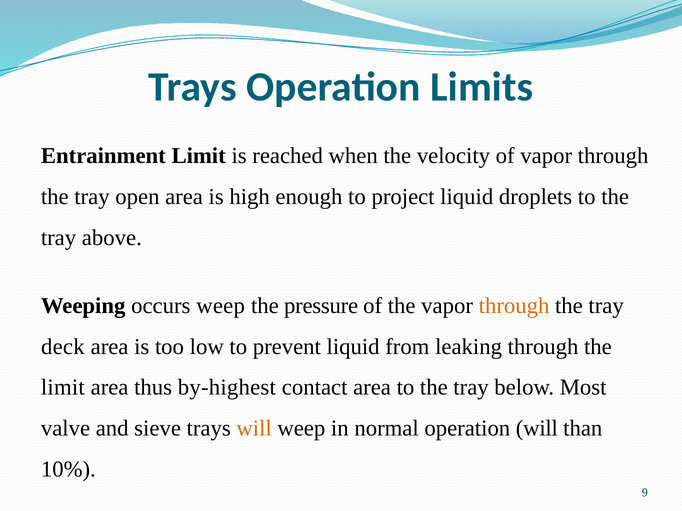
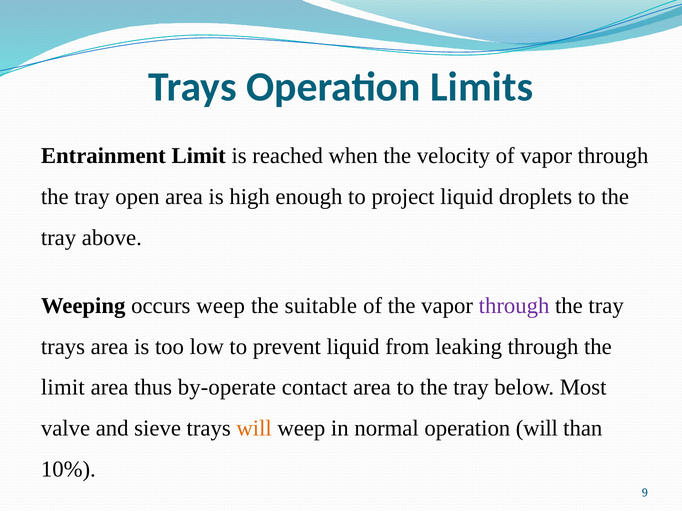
pressure: pressure -> suitable (321, 306)
through colour: orange -> purple (514, 306)
deck: deck -> trays (63, 347)
by-highest: by-highest -> by-operate (227, 388)
